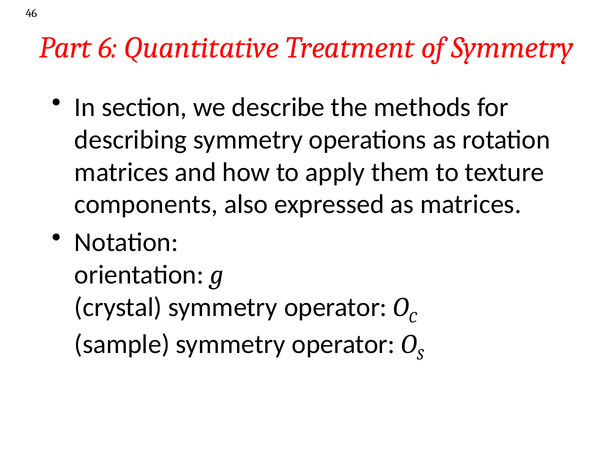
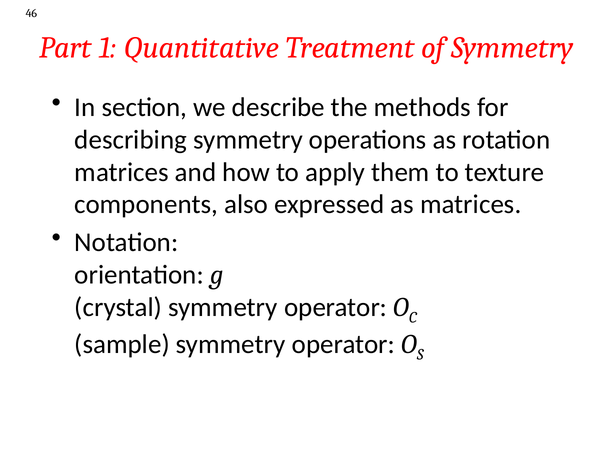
6: 6 -> 1 (108, 48)
